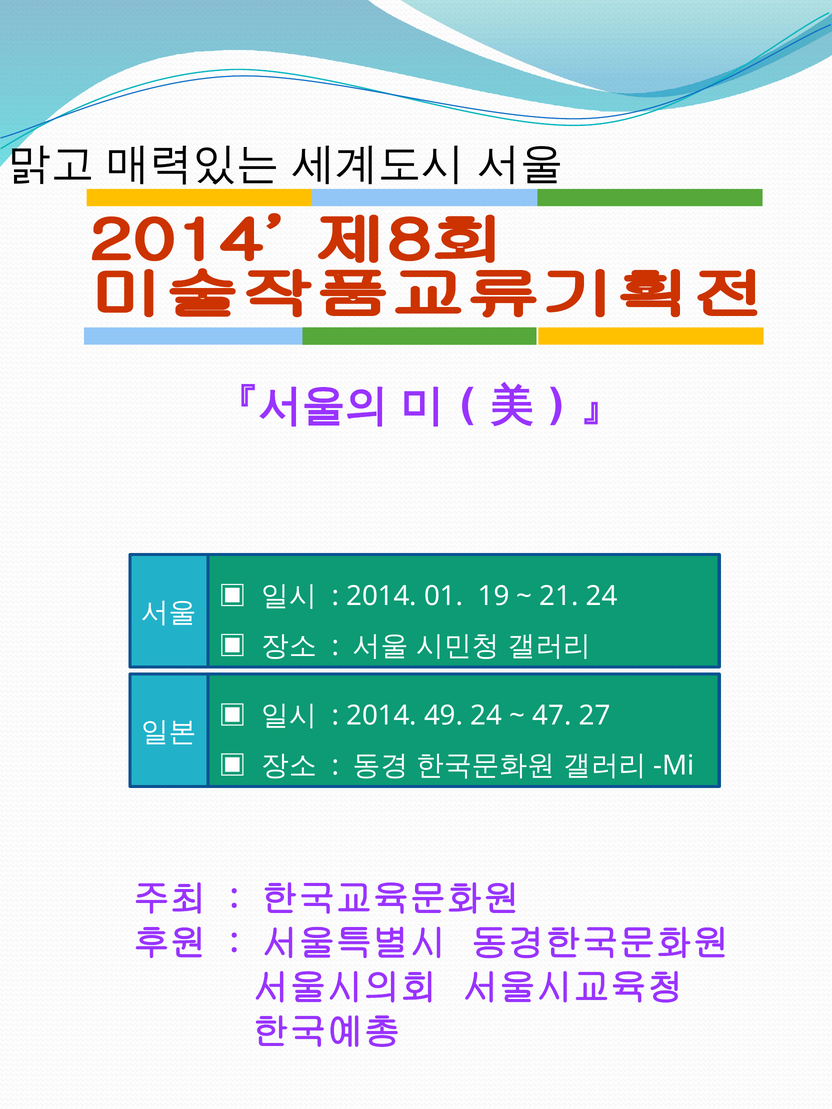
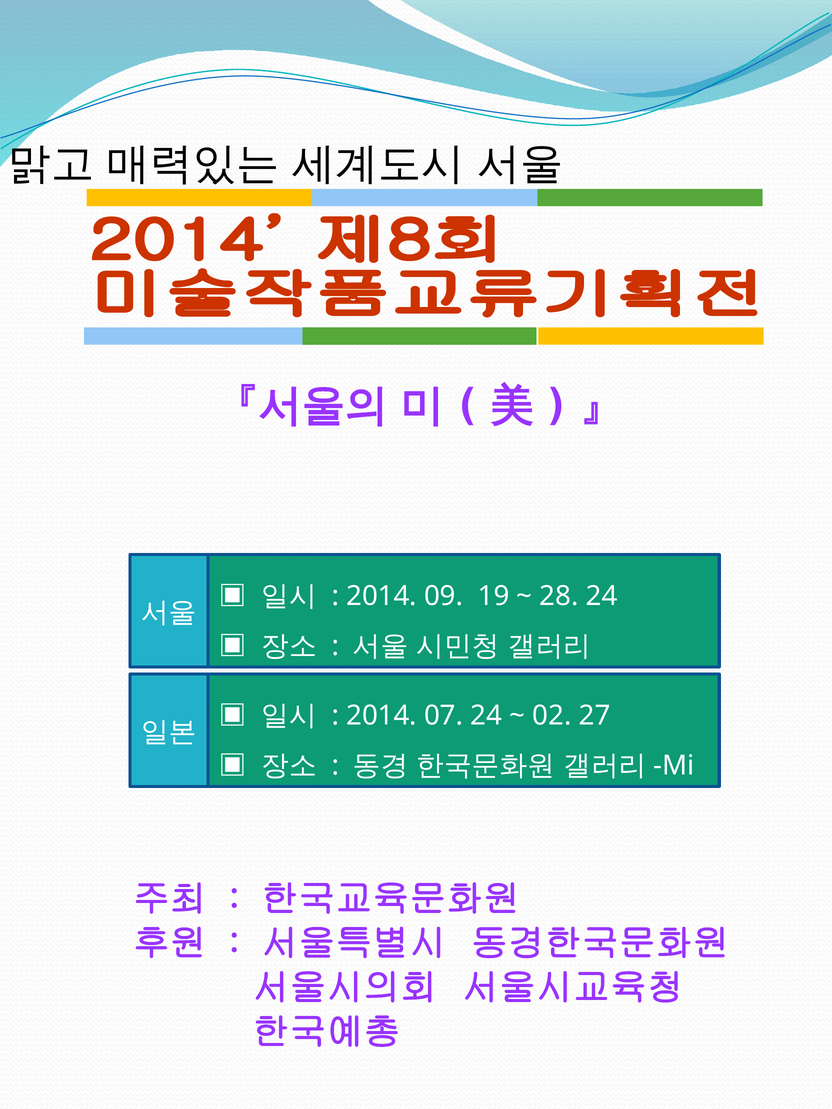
01: 01 -> 09 (444, 596)
21: 21 -> 28 (559, 596)
49: 49 -> 07 (444, 716)
47: 47 -> 02 (552, 716)
